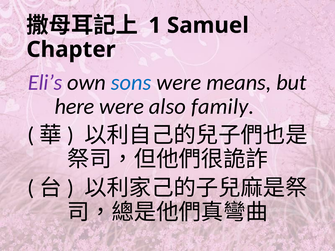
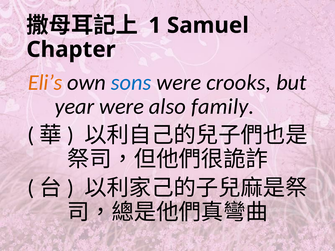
Eli’s colour: purple -> orange (45, 83)
means: means -> crooks (239, 83)
here: here -> year (74, 107)
